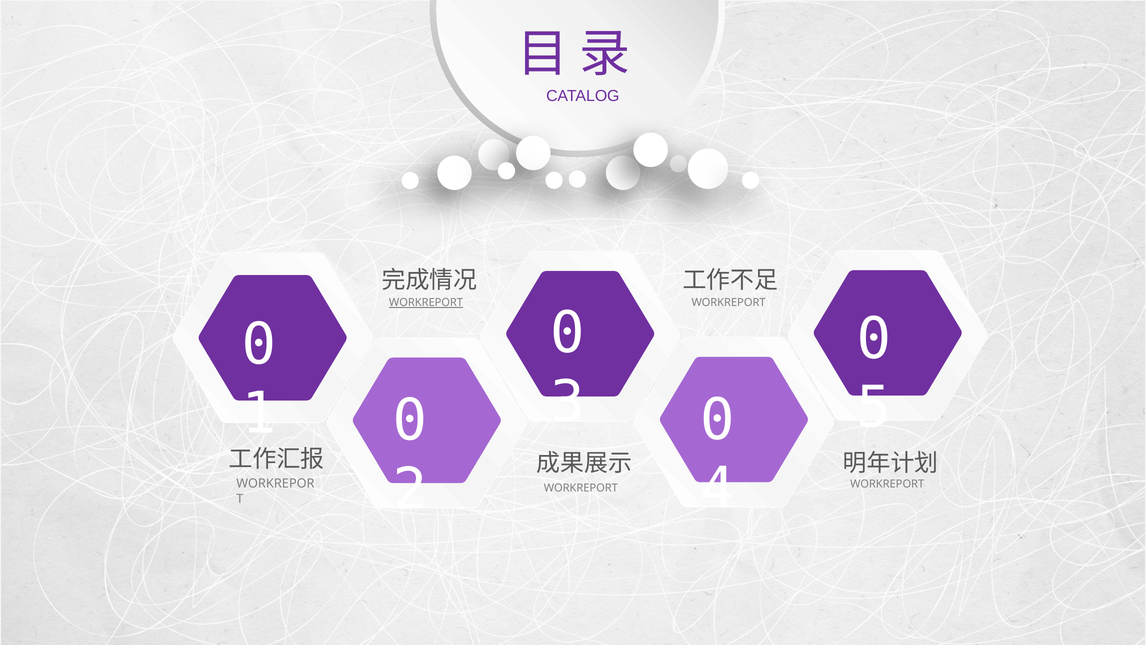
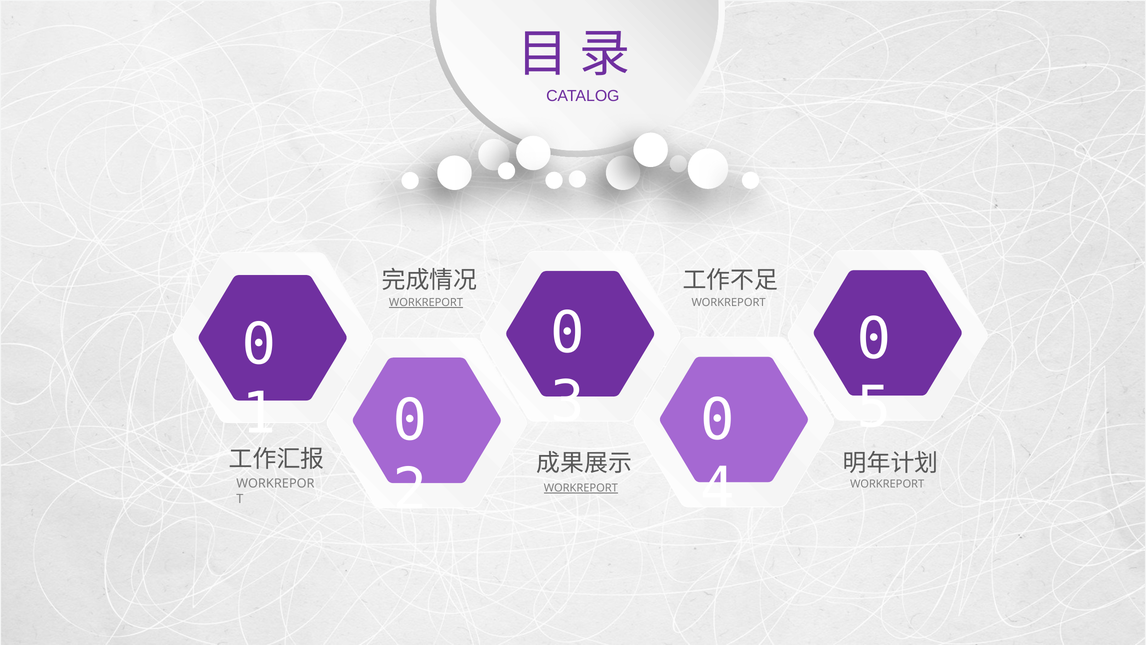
WORKREPORT underline: none -> present (581, 488)
